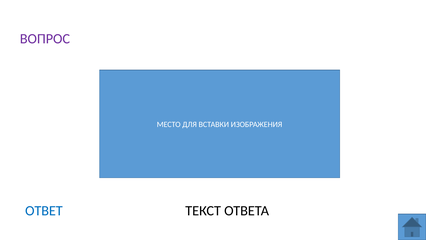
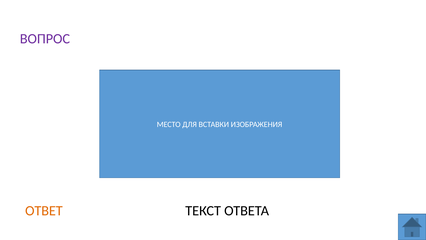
ОТВЕТ colour: blue -> orange (44, 210)
